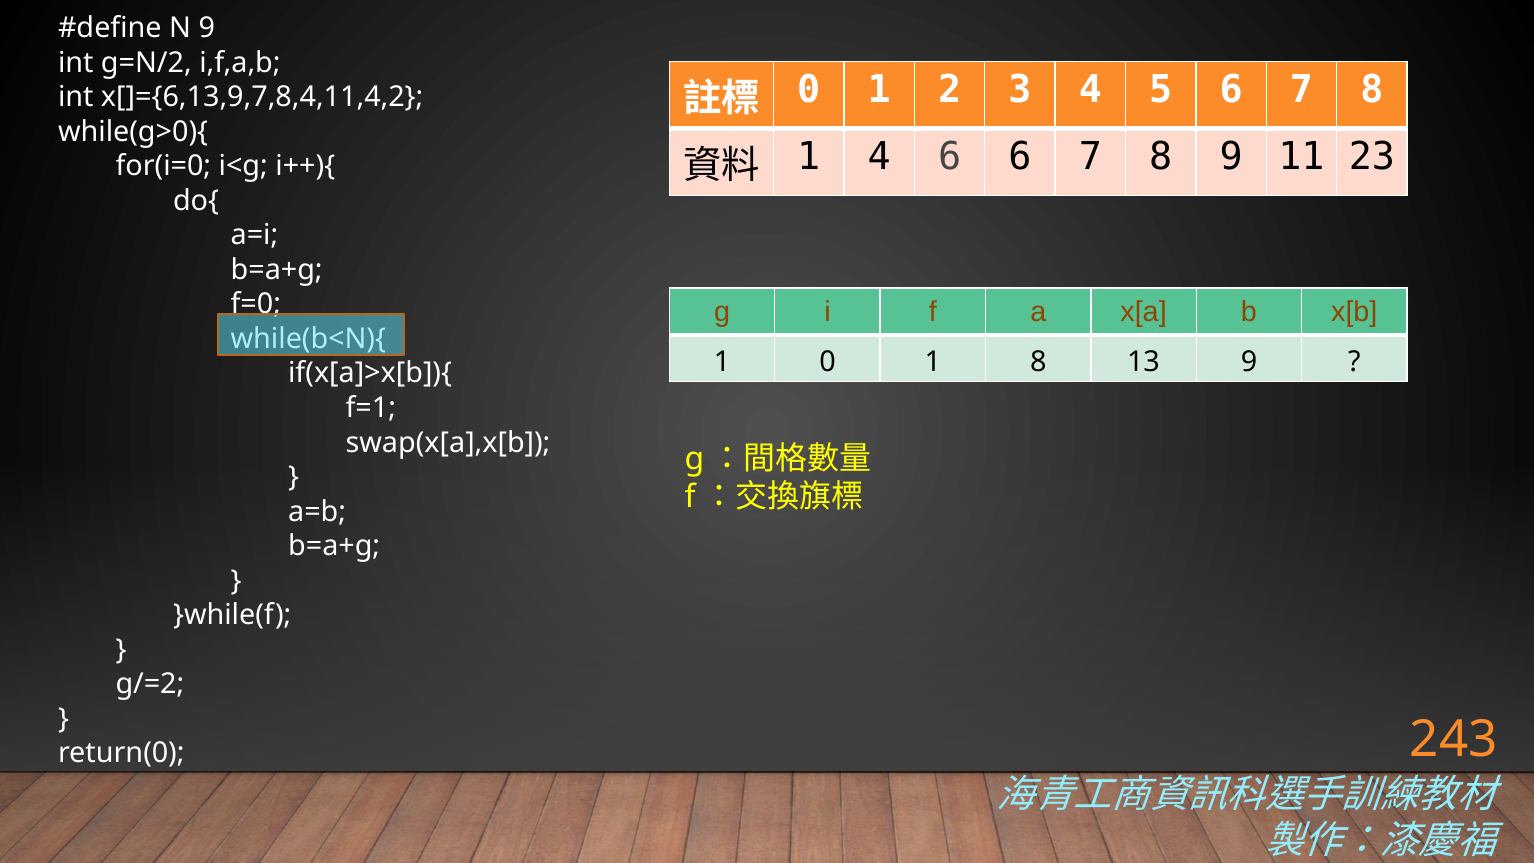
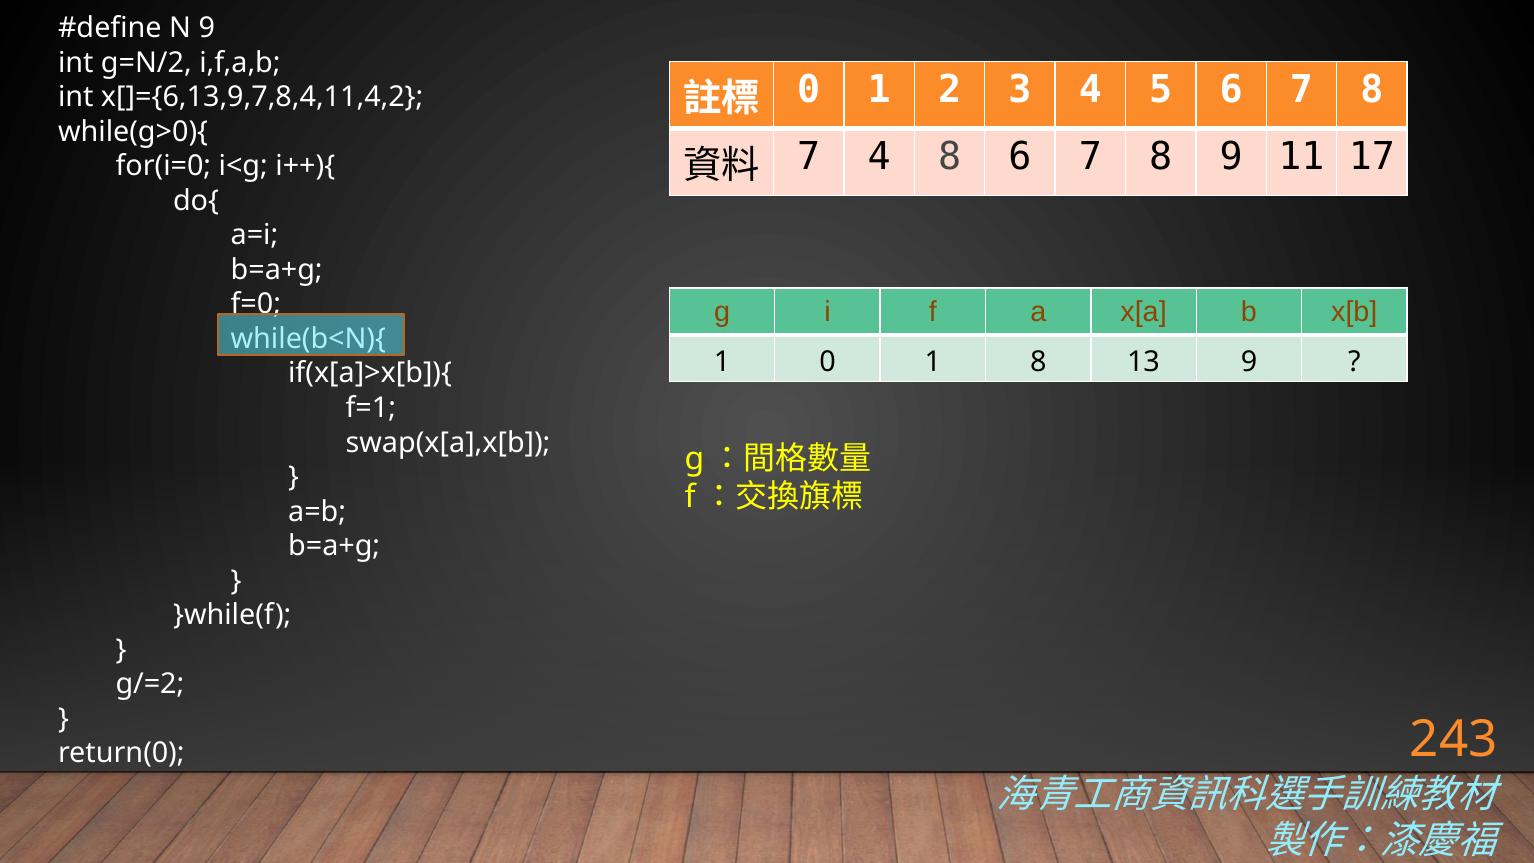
1: 1 -> 7 (809, 157)
4 6: 6 -> 8 (950, 157)
23: 23 -> 17 (1372, 157)
